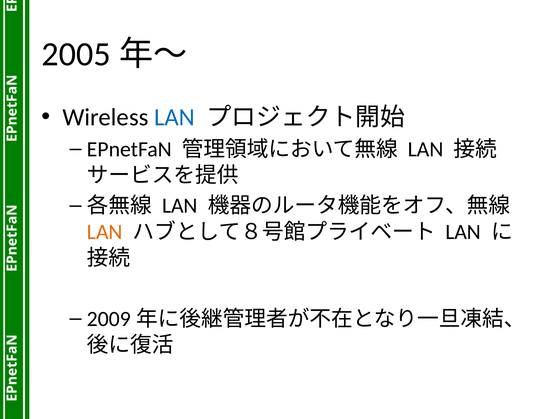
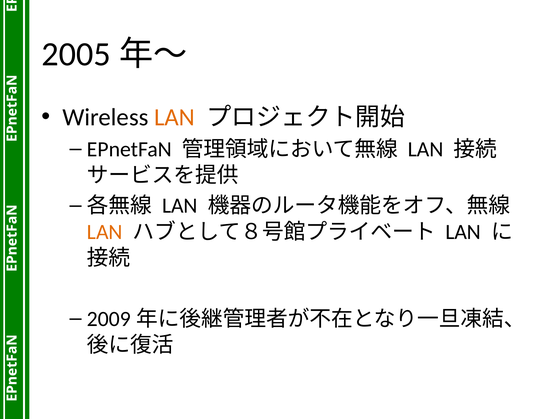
LAN colour: blue -> orange (174, 117)
